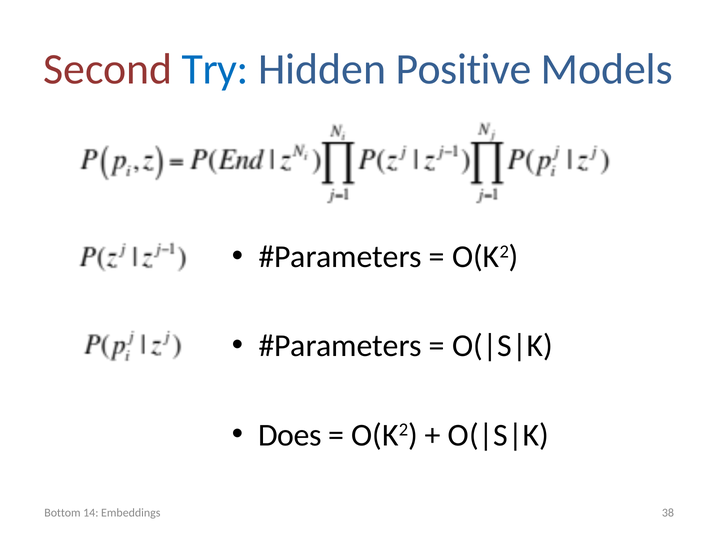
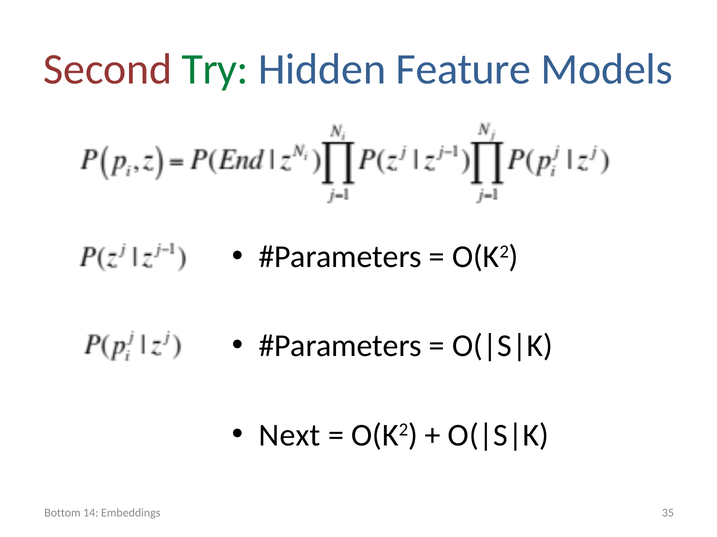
Try colour: blue -> green (215, 69)
Positive: Positive -> Feature (464, 69)
Does: Does -> Next (290, 436)
38: 38 -> 35 (668, 513)
